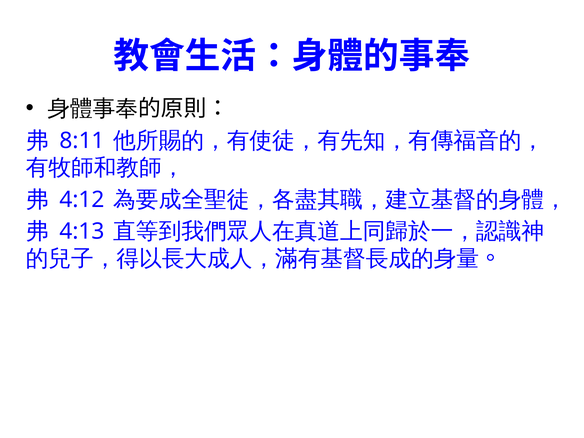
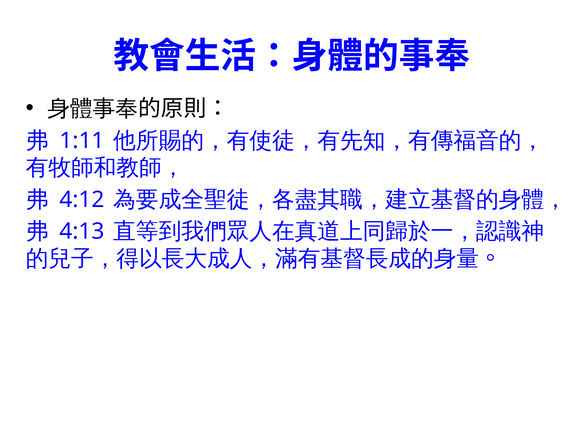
8:11: 8:11 -> 1:11 (82, 141)
